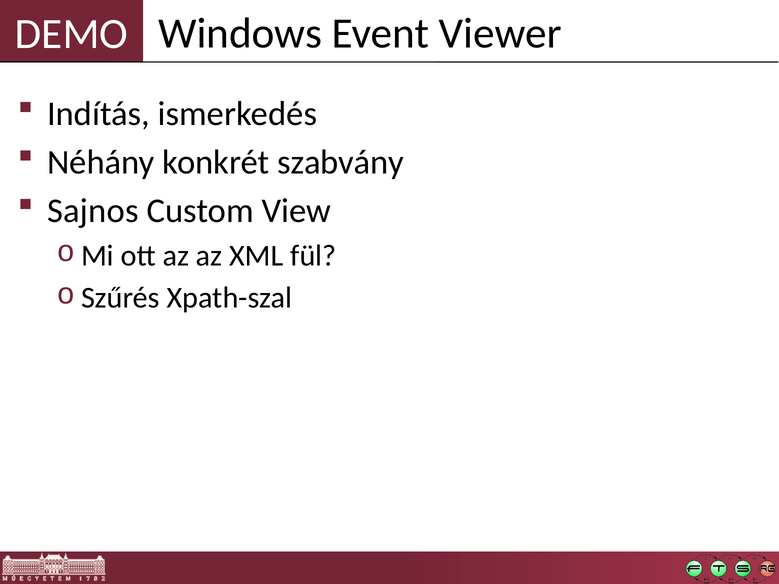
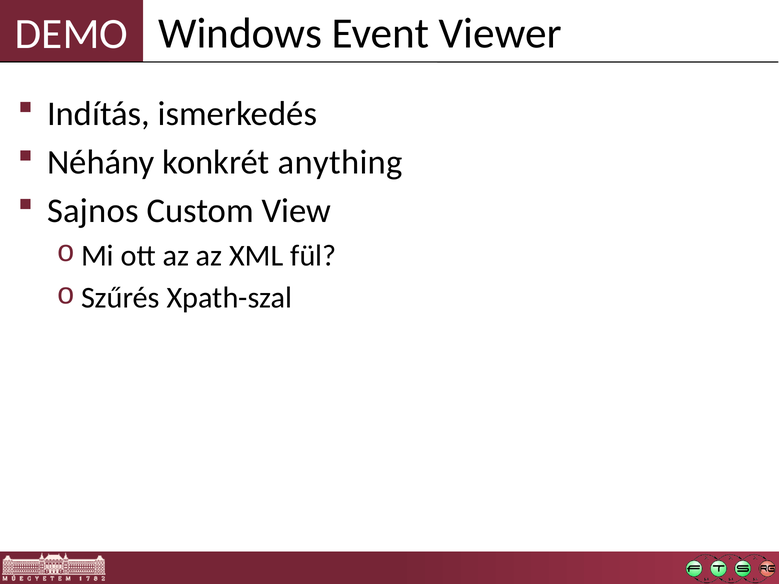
szabvány: szabvány -> anything (340, 162)
